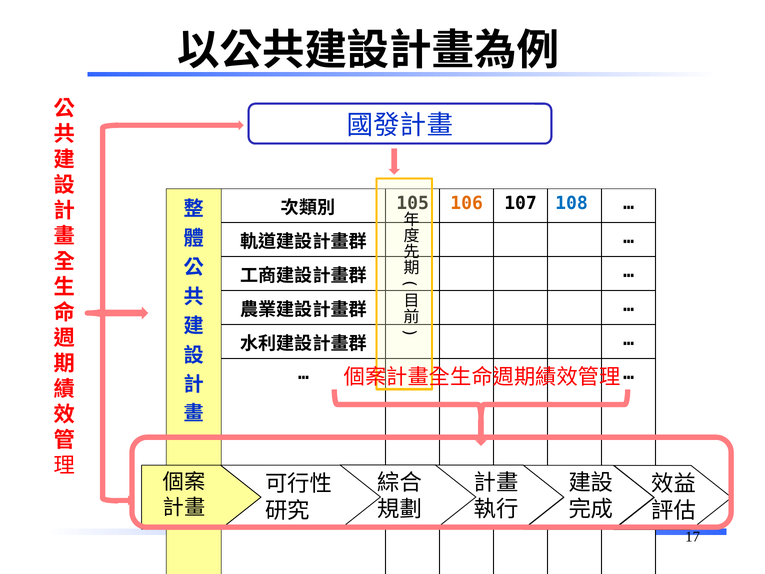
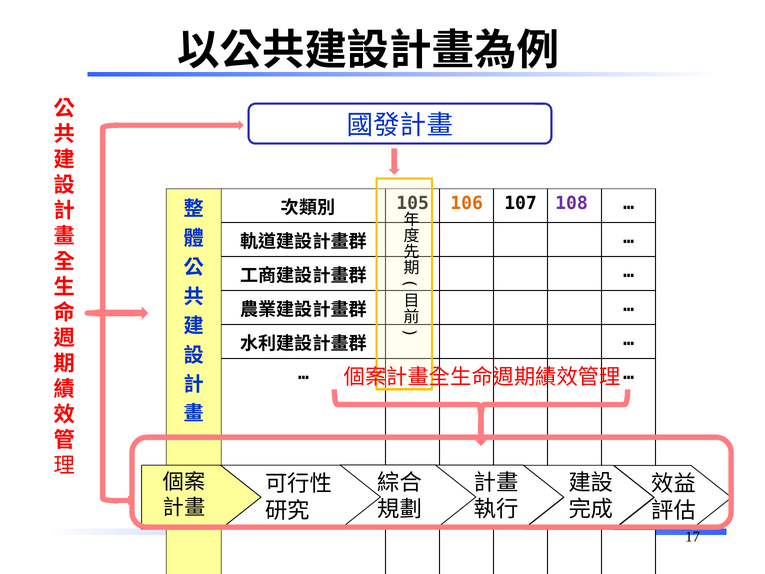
108 colour: blue -> purple (571, 203)
